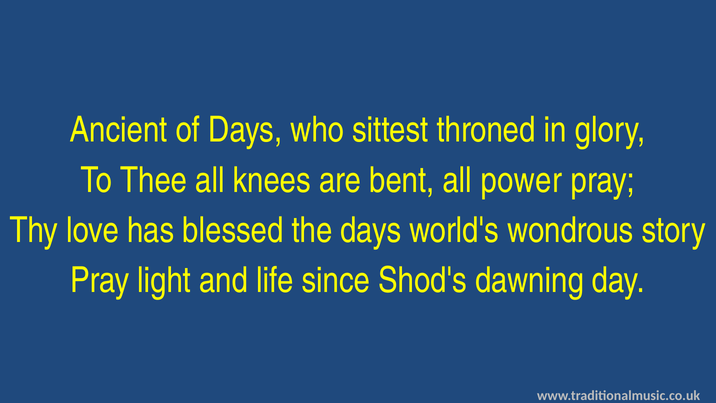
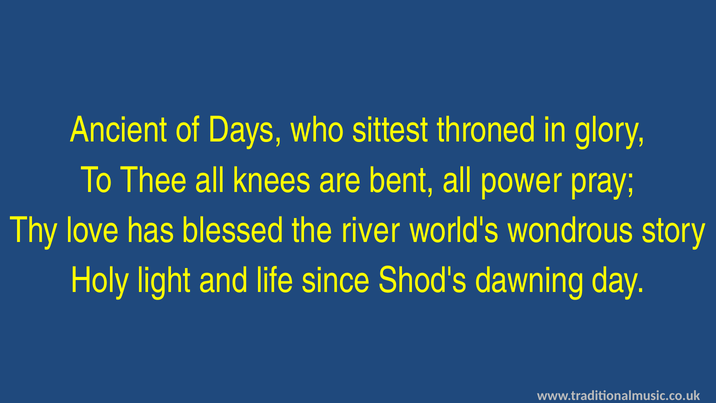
the days: days -> river (371, 230)
Pray: Pray -> Holy (100, 280)
